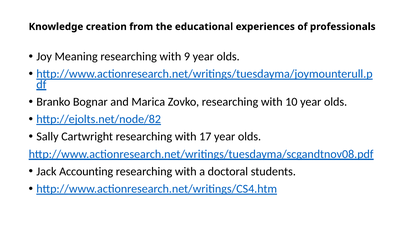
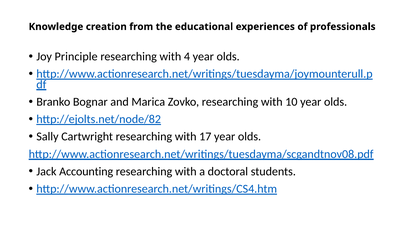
Meaning: Meaning -> Principle (76, 56)
9: 9 -> 4 (187, 56)
